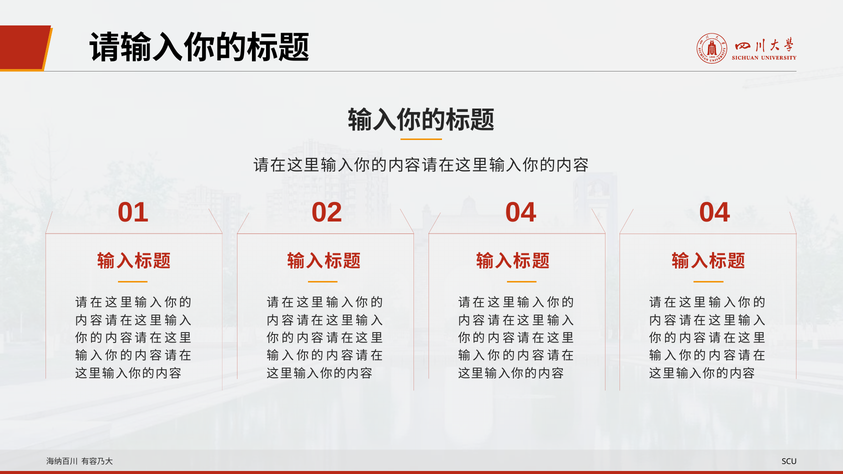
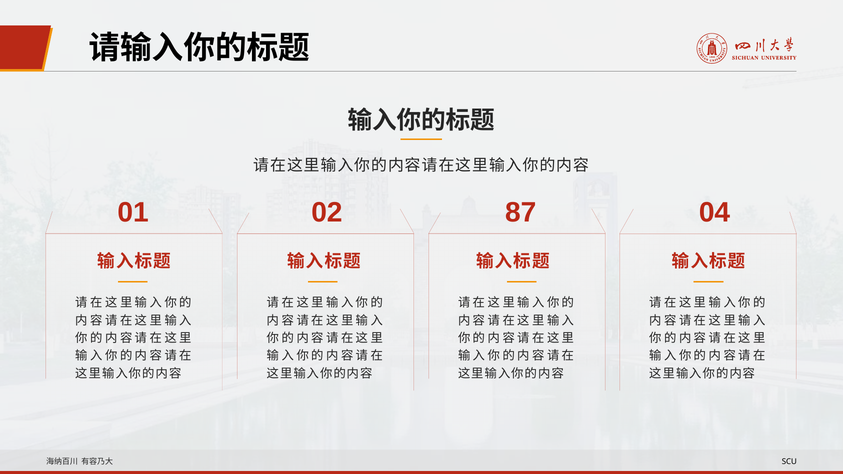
02 04: 04 -> 87 (521, 212)
